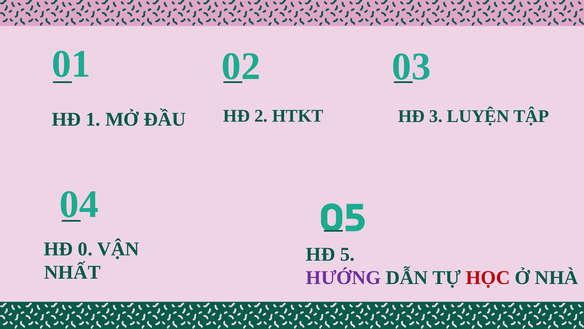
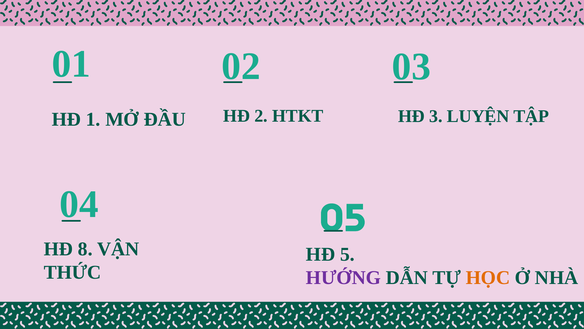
0: 0 -> 8 (85, 249)
NHẤT: NHẤT -> THỨC (73, 272)
HỌC colour: red -> orange (488, 277)
